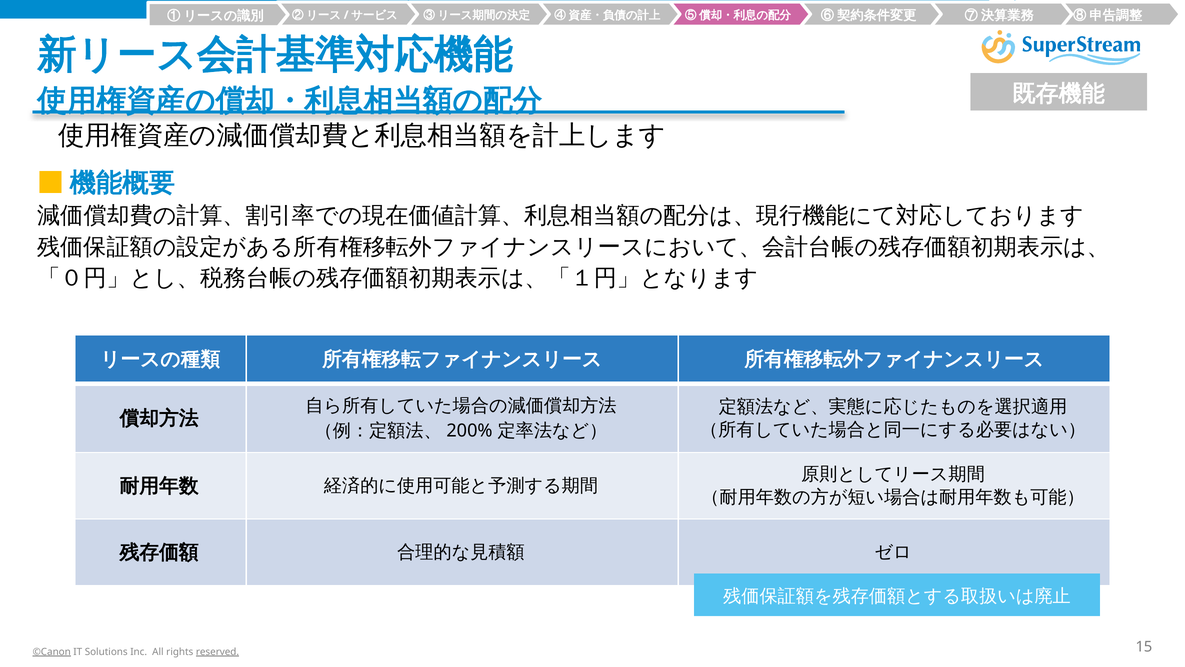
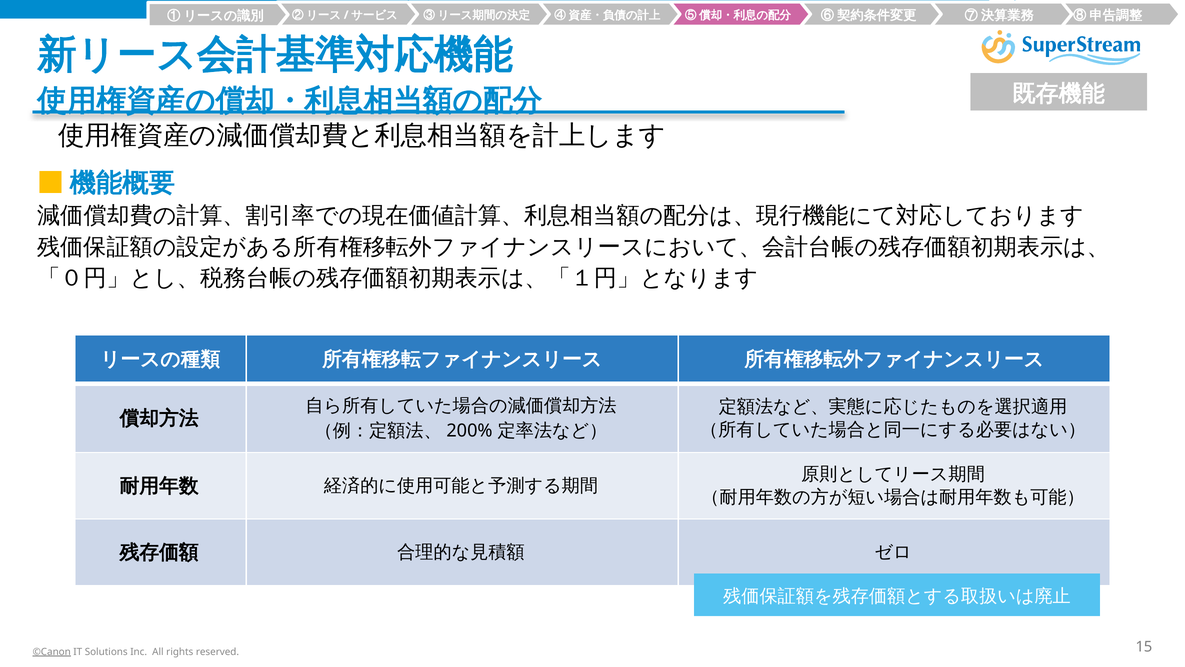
reserved underline: present -> none (217, 651)
